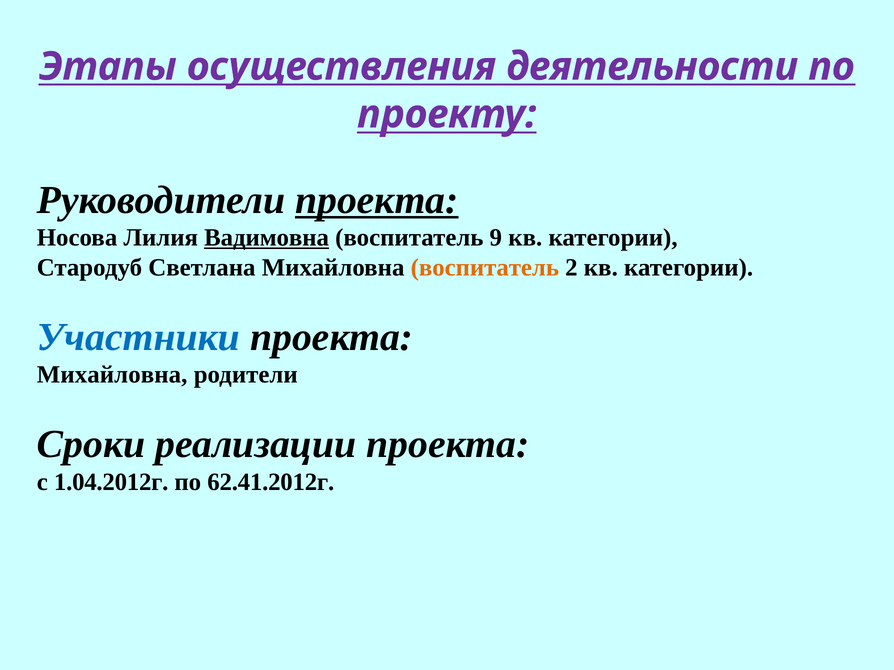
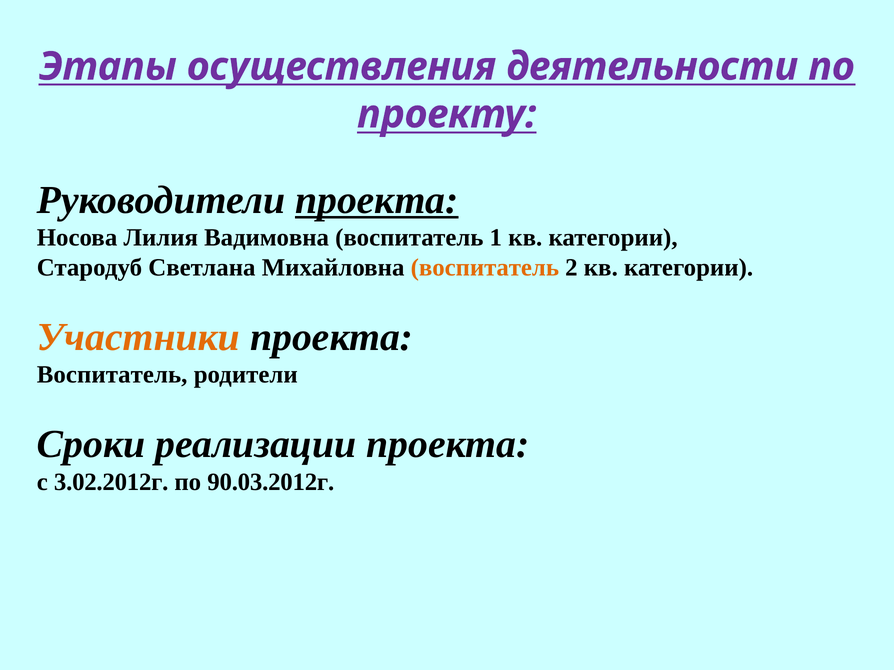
Вадимовна underline: present -> none (267, 238)
9: 9 -> 1 (496, 238)
Участники colour: blue -> orange (138, 337)
Михайловна: Михайловна -> Воспитатель (112, 375)
1.04.2012г: 1.04.2012г -> 3.02.2012г (111, 482)
62.41.2012г: 62.41.2012г -> 90.03.2012г (271, 482)
